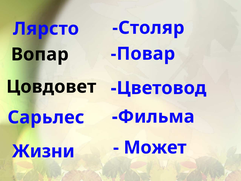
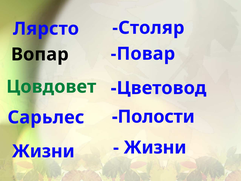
Цовдовет colour: black -> green (51, 87)
Фильма: Фильма -> Полости (153, 117)
Может: Может -> Жизни (155, 147)
